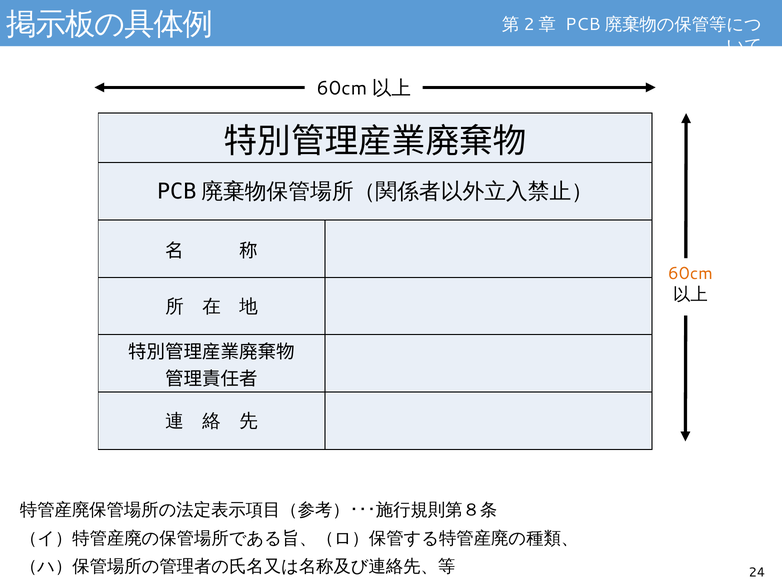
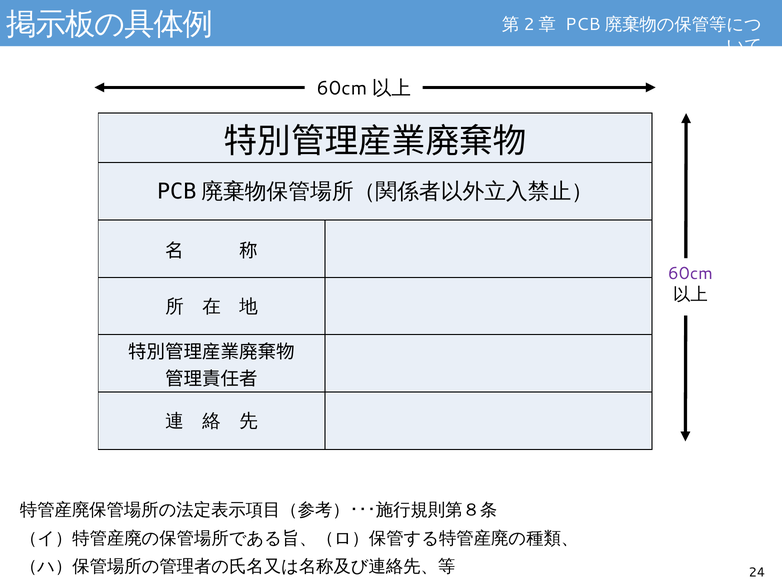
60cm colour: orange -> purple (690, 273)
